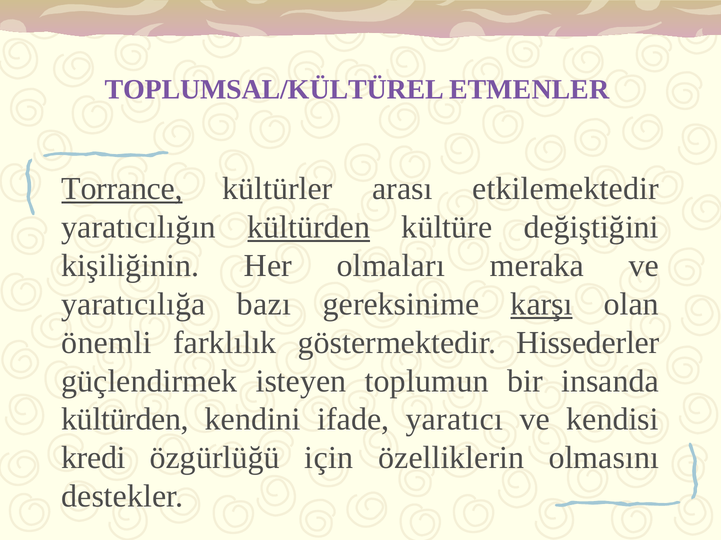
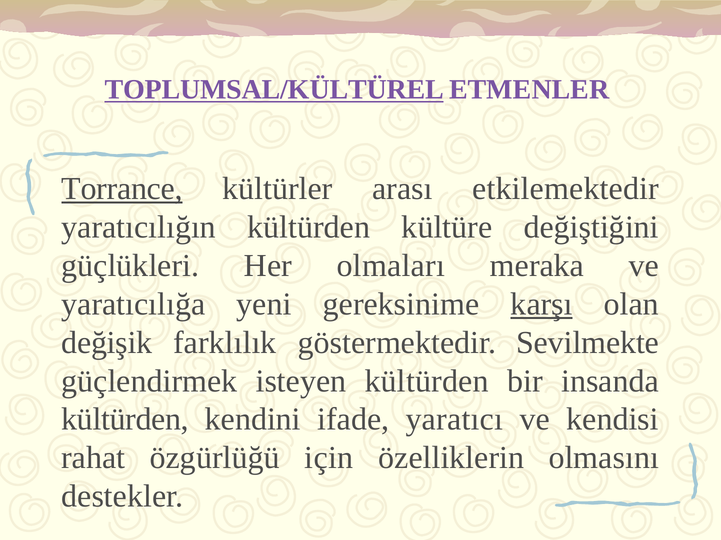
TOPLUMSAL/KÜLTÜREL underline: none -> present (274, 90)
kültürden underline: present -> none (309, 228)
kişiliğinin: kişiliğinin -> güçlükleri (130, 266)
bazı: bazı -> yeni (264, 305)
önemli: önemli -> değişik (107, 343)
Hissederler: Hissederler -> Sevilmekte (588, 343)
isteyen toplumun: toplumun -> kültürden (427, 381)
kredi: kredi -> rahat (93, 458)
